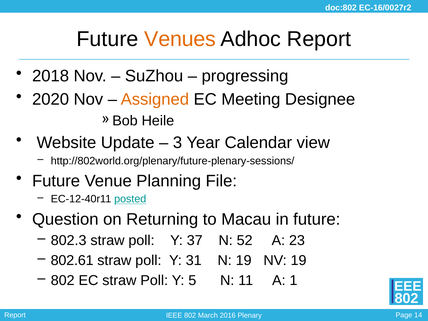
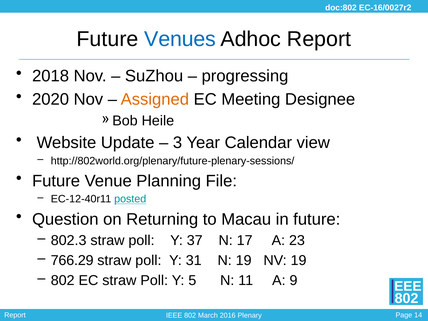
Venues colour: orange -> blue (180, 39)
52: 52 -> 17 (245, 241)
802.61: 802.61 -> 766.29 (72, 260)
1: 1 -> 9 (293, 280)
